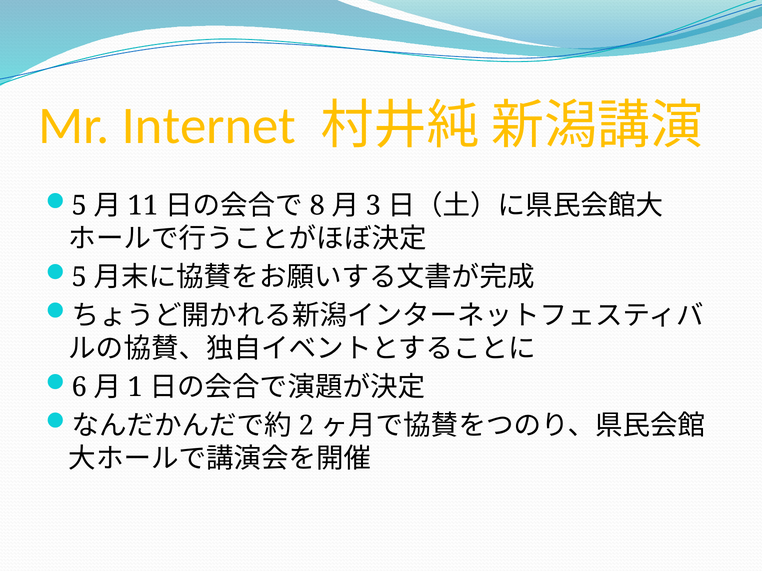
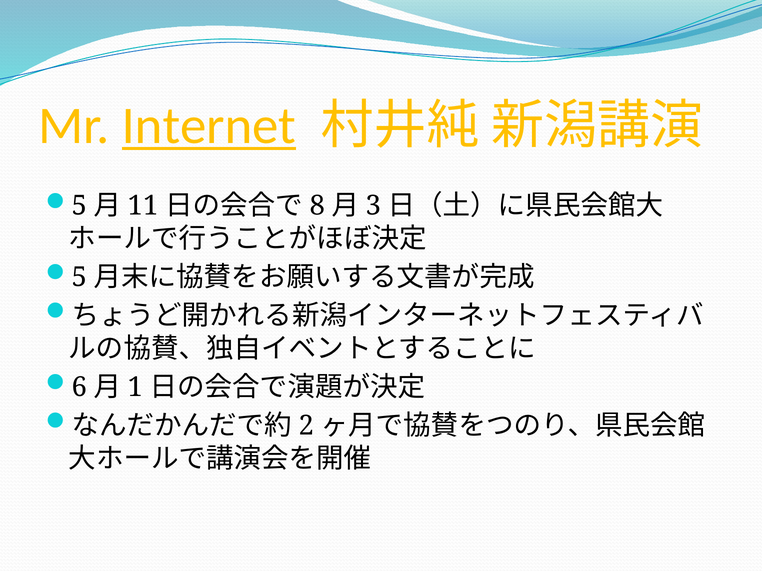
Internet underline: none -> present (209, 126)
